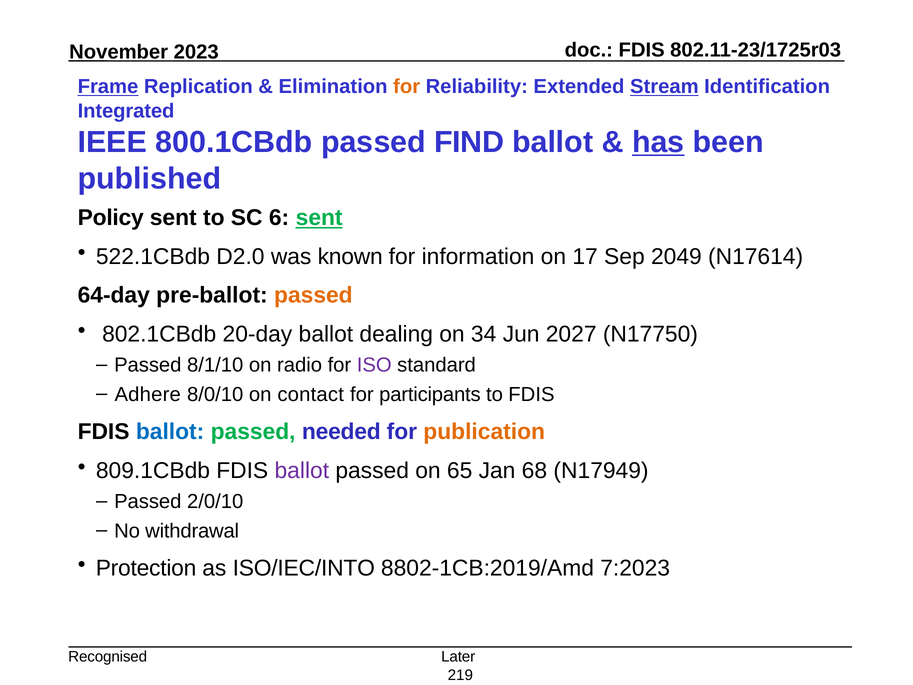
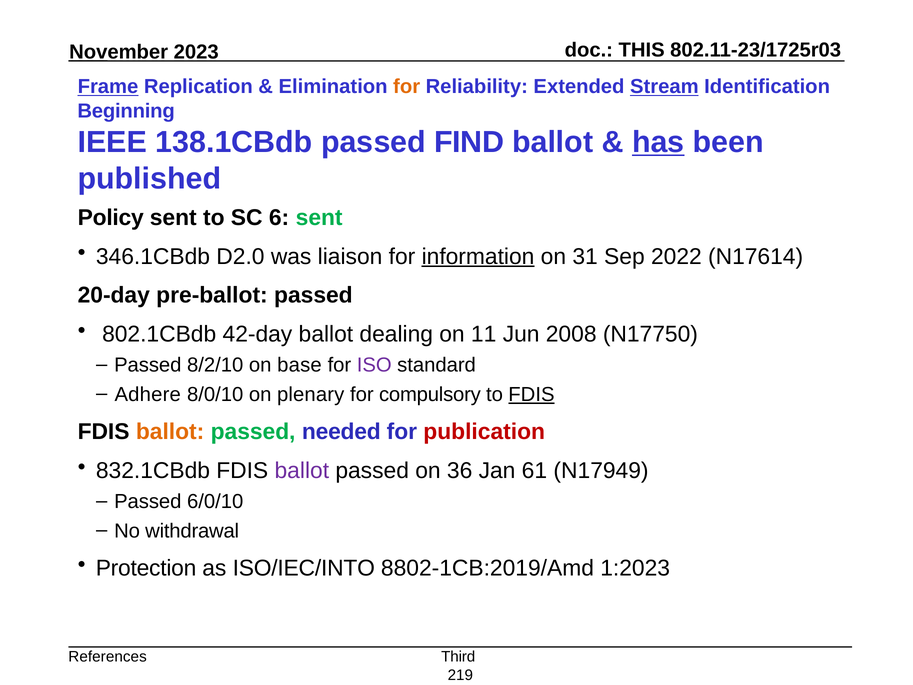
FDIS: FDIS -> THIS (642, 50)
Integrated: Integrated -> Beginning (126, 111)
800.1CBdb: 800.1CBdb -> 138.1CBdb (234, 142)
sent underline: present -> none (319, 218)
522.1CBdb: 522.1CBdb -> 346.1CBdb (153, 257)
known: known -> liaison (350, 257)
information underline: none -> present (478, 257)
17: 17 -> 31 (585, 257)
2049: 2049 -> 2022 (676, 257)
64-day: 64-day -> 20-day (114, 295)
passed colour: orange -> black (313, 295)
20-day: 20-day -> 42-day (257, 334)
34: 34 -> 11 (484, 334)
2027: 2027 -> 2008 (571, 334)
8/1/10: 8/1/10 -> 8/2/10 (215, 365)
radio: radio -> base (299, 365)
contact: contact -> plenary (311, 394)
participants: participants -> compulsory (430, 394)
FDIS underline: none -> present (531, 394)
ballot colour: blue -> orange (170, 432)
publication colour: orange -> red (484, 432)
809.1CBdb: 809.1CBdb -> 832.1CBdb (153, 471)
65: 65 -> 36 (460, 471)
68: 68 -> 61 (534, 471)
2/0/10: 2/0/10 -> 6/0/10 (215, 501)
7:2023: 7:2023 -> 1:2023 (635, 568)
Recognised: Recognised -> References (108, 657)
Later: Later -> Third (458, 657)
